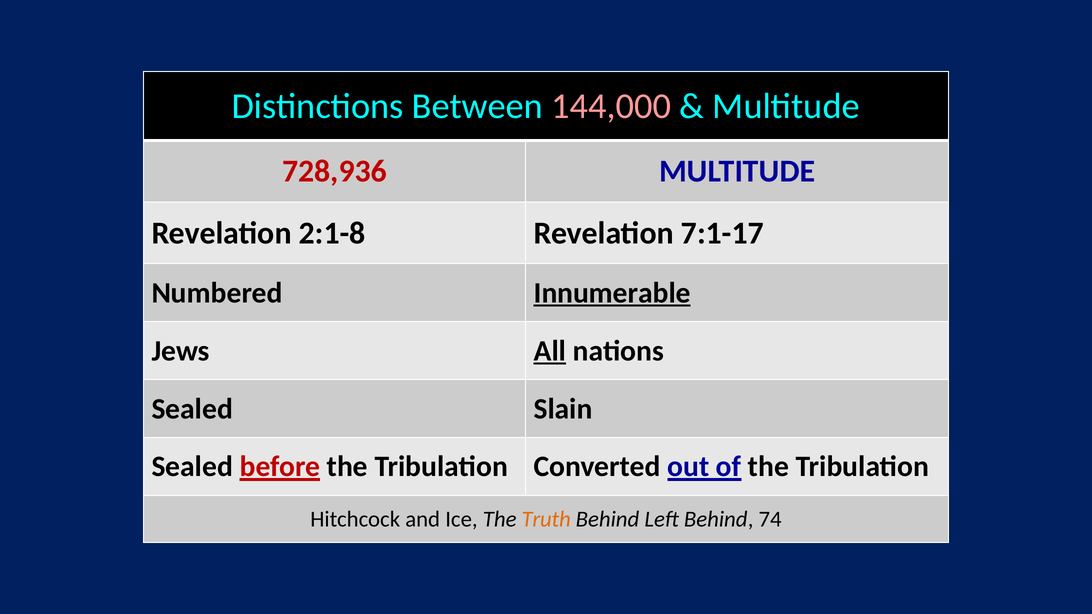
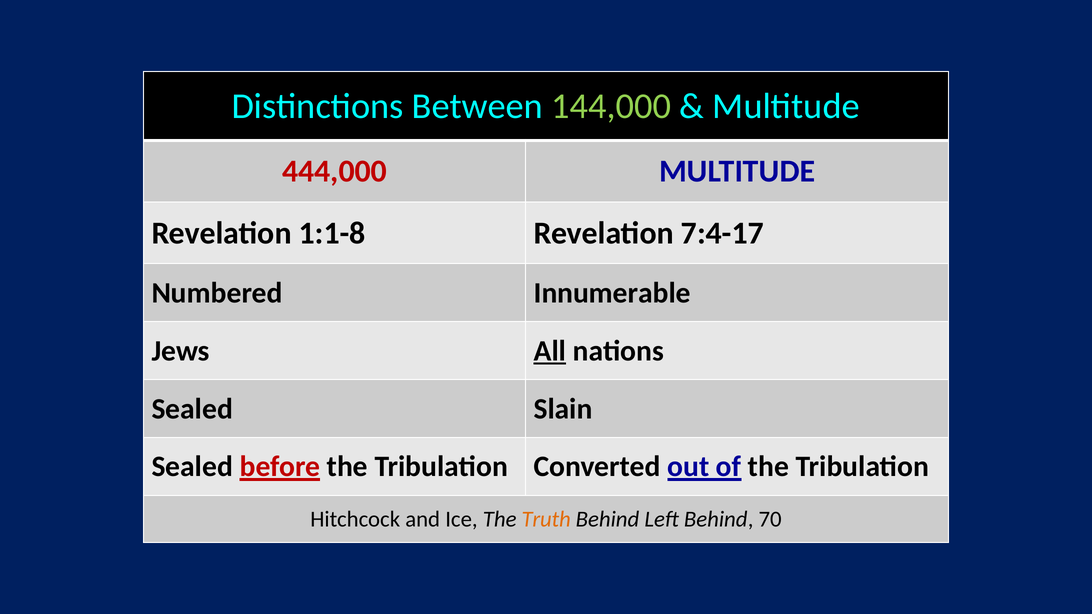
144,000 colour: pink -> light green (611, 106)
728,936: 728,936 -> 444,000 (334, 172)
2:1-8: 2:1-8 -> 1:1-8 (332, 233)
7:1-17: 7:1-17 -> 7:4-17 (722, 233)
Innumerable underline: present -> none (612, 293)
74: 74 -> 70 (770, 519)
